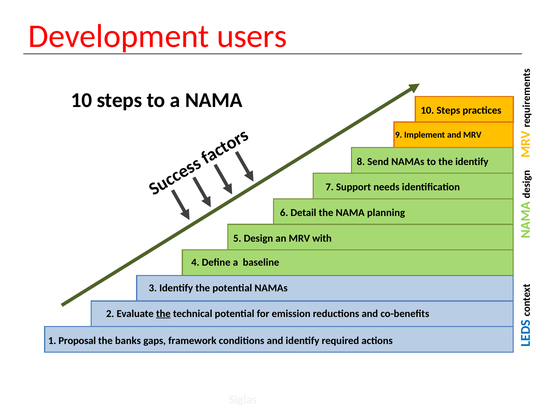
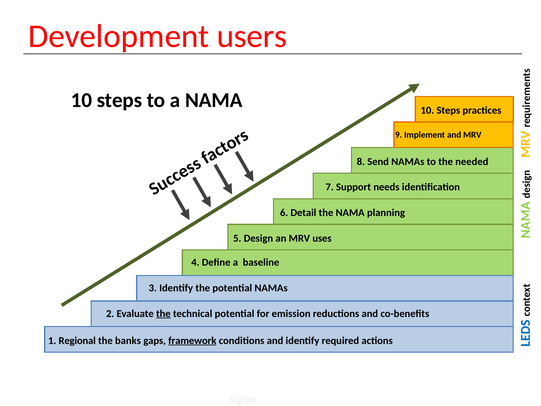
the identify: identify -> needed (472, 161)
with: with -> uses (322, 238)
Proposal: Proposal -> Regional (77, 340)
framework underline: none -> present (192, 340)
